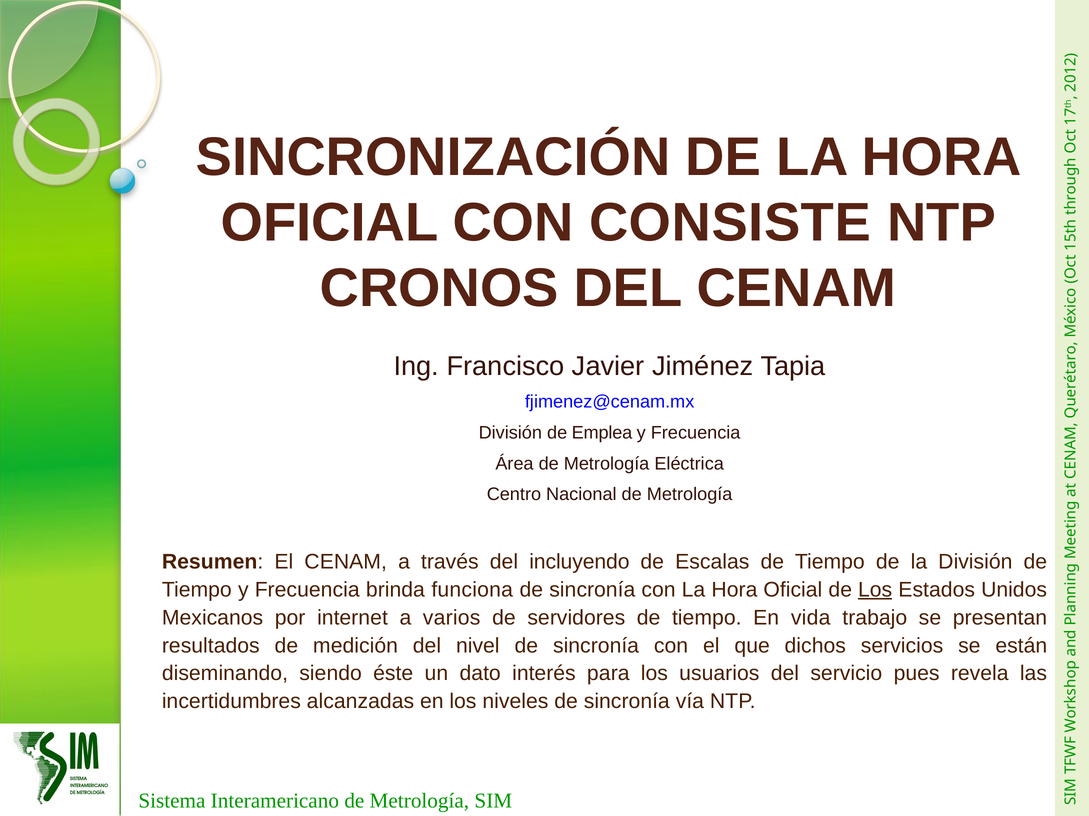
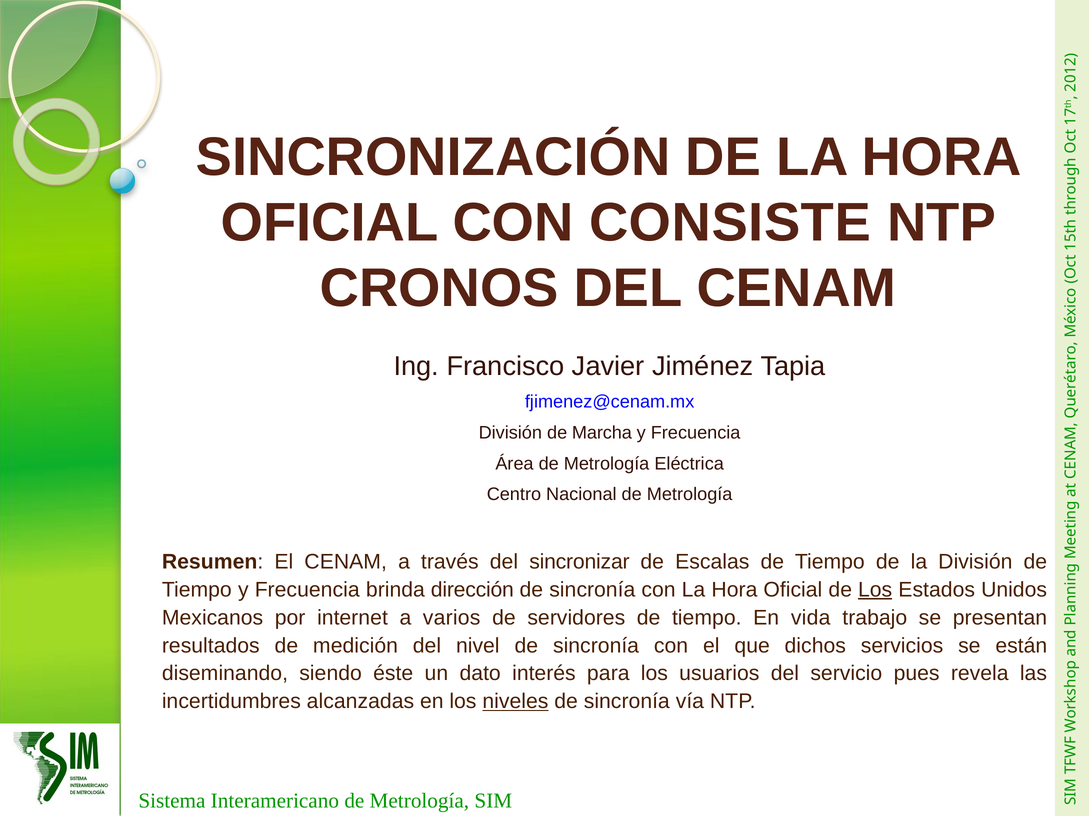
Emplea: Emplea -> Marcha (602, 433)
incluyendo: incluyendo -> sincronizar (579, 562)
funciona: funciona -> dirección (472, 590)
niveles underline: none -> present (515, 702)
